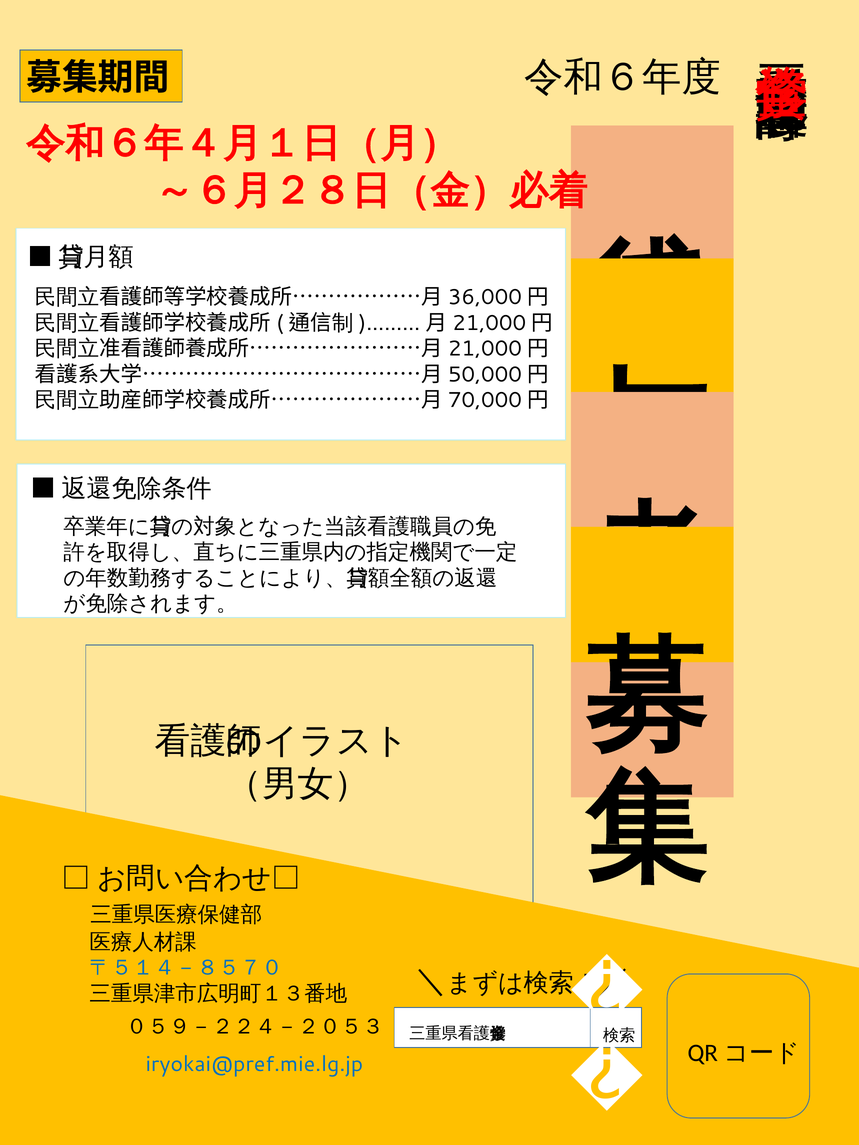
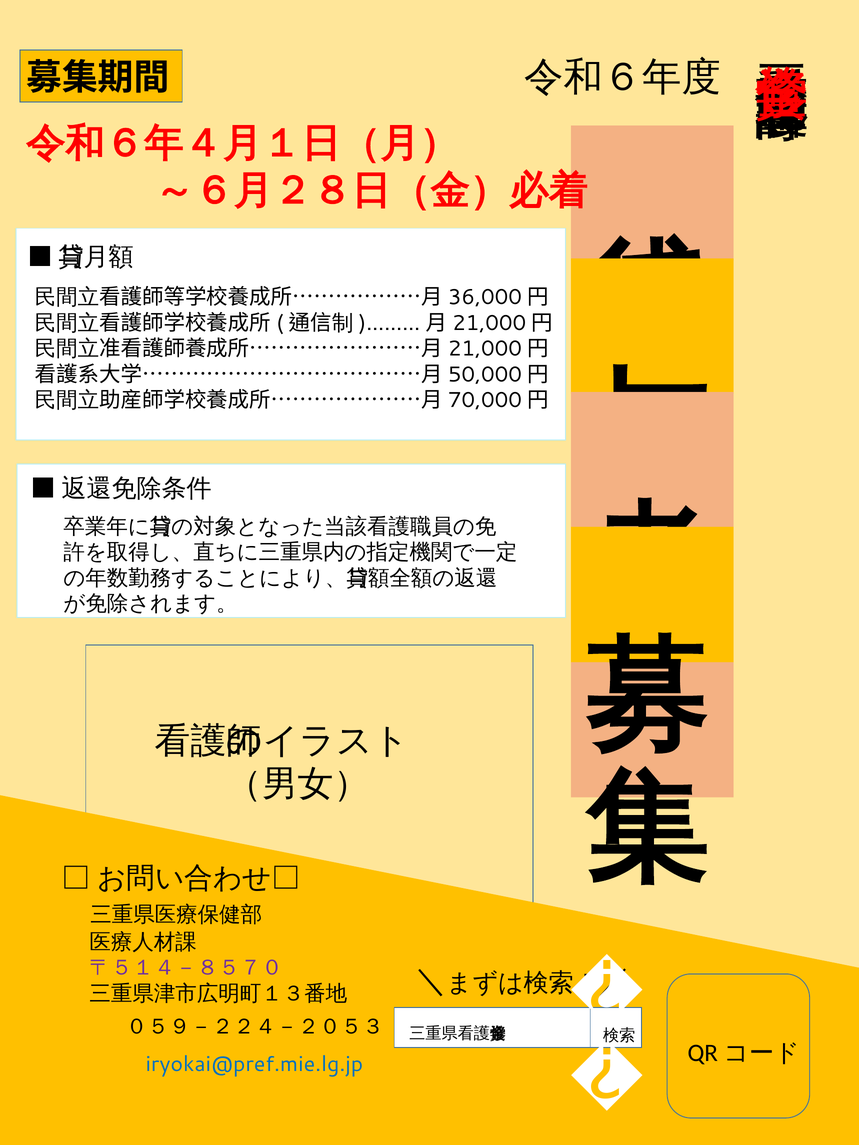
〒５１４－８５７０ colour: blue -> purple (186, 968)
